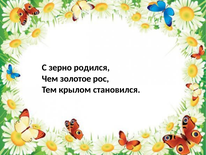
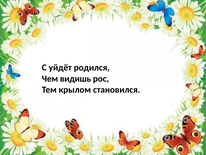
зерно: зерно -> уйдёт (60, 67)
золотое: золотое -> видишь (76, 78)
